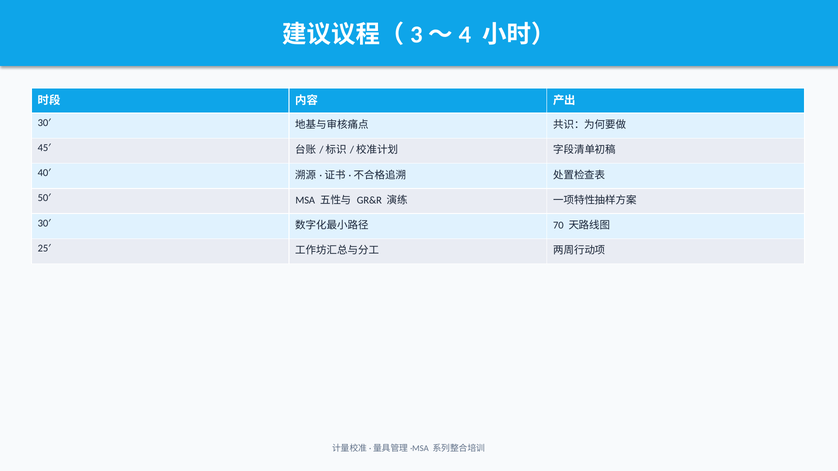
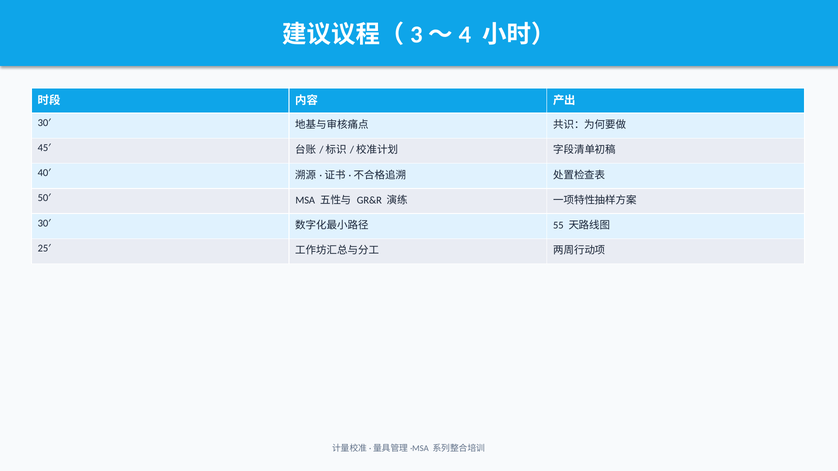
70: 70 -> 55 (558, 226)
